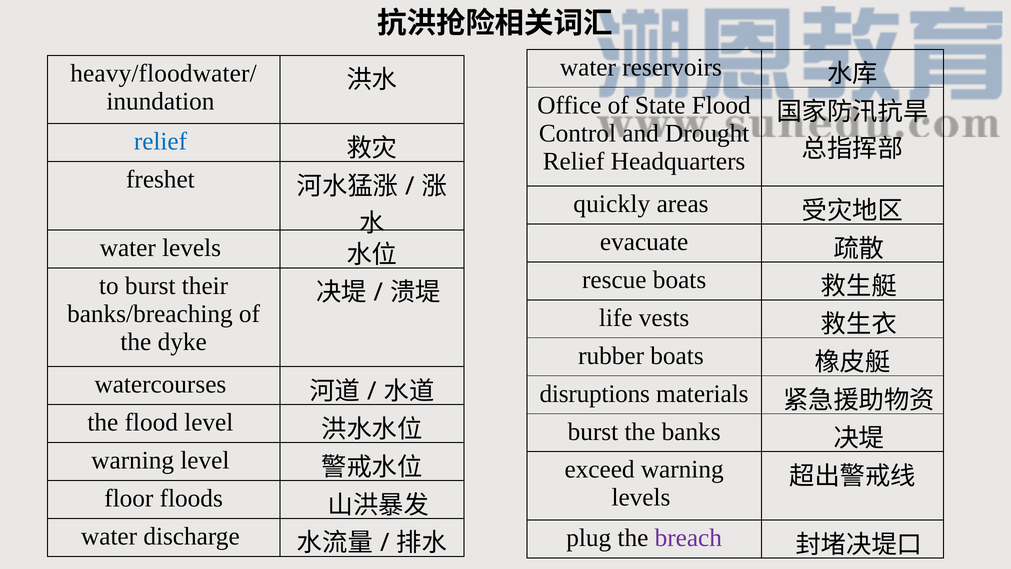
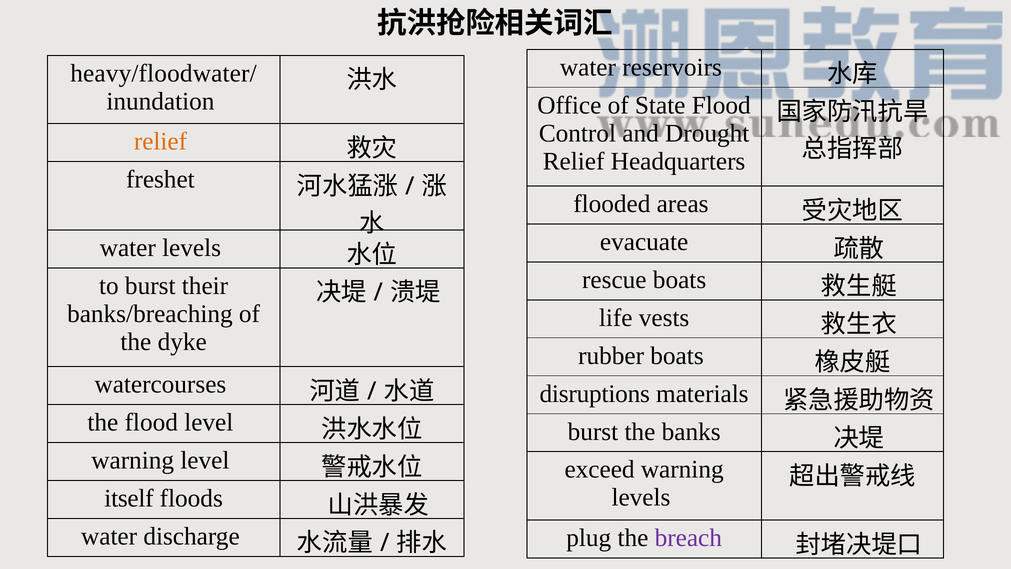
relief colour: blue -> orange (161, 142)
quickly: quickly -> flooded (612, 204)
floor: floor -> itself (129, 498)
